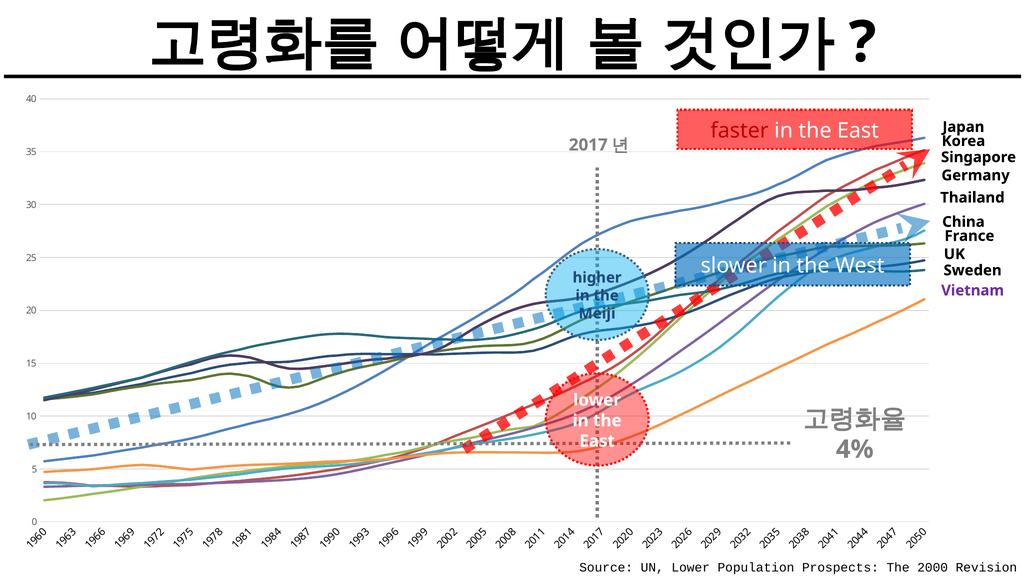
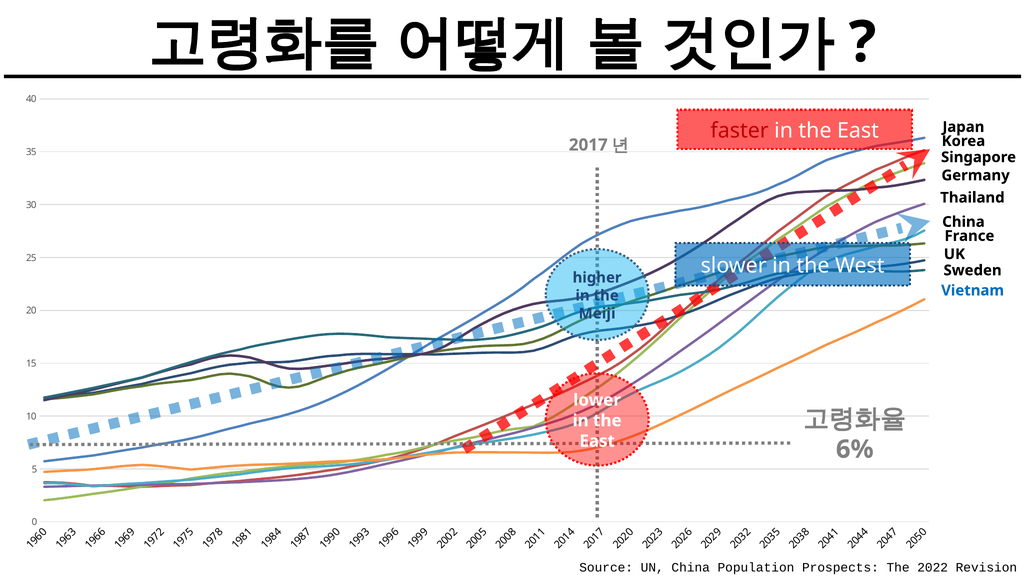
Vietnam colour: purple -> blue (973, 290)
4%: 4% -> 6% (855, 449)
UN Lower: Lower -> China (691, 567)
2000: 2000 -> 2022 (933, 567)
